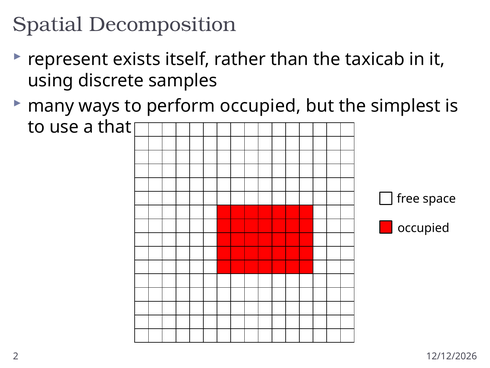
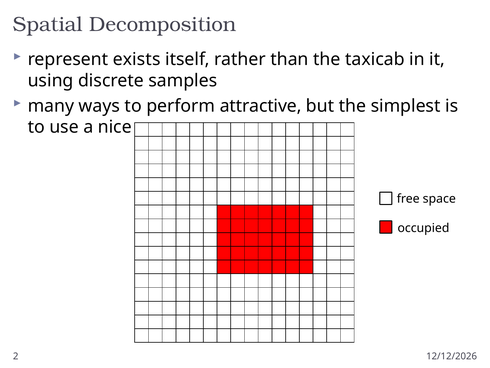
perform occupied: occupied -> attractive (261, 106)
that: that -> nice (115, 127)
